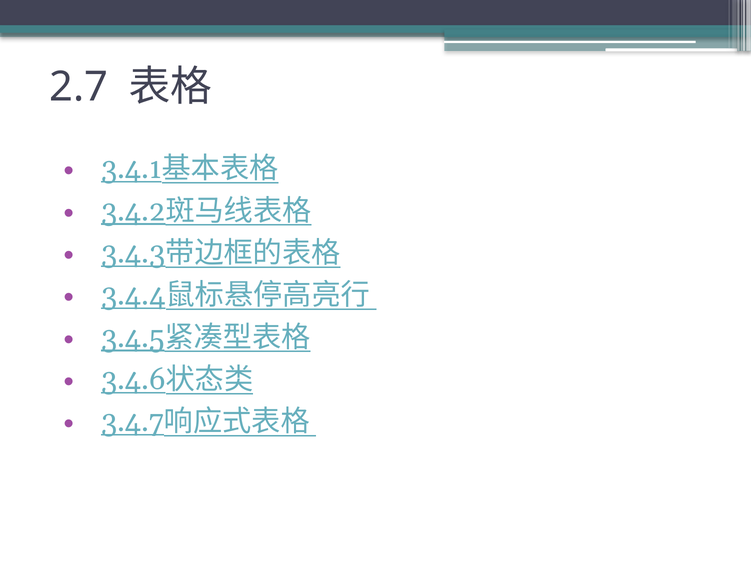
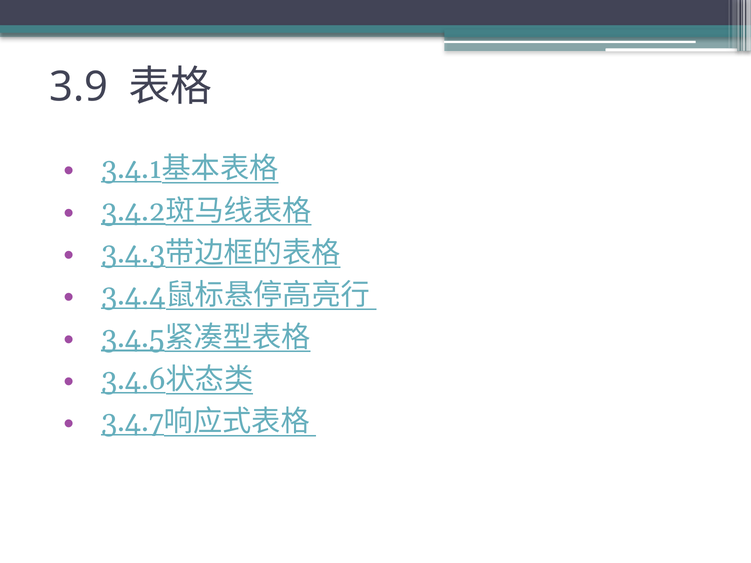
2.7: 2.7 -> 3.9 (79, 87)
